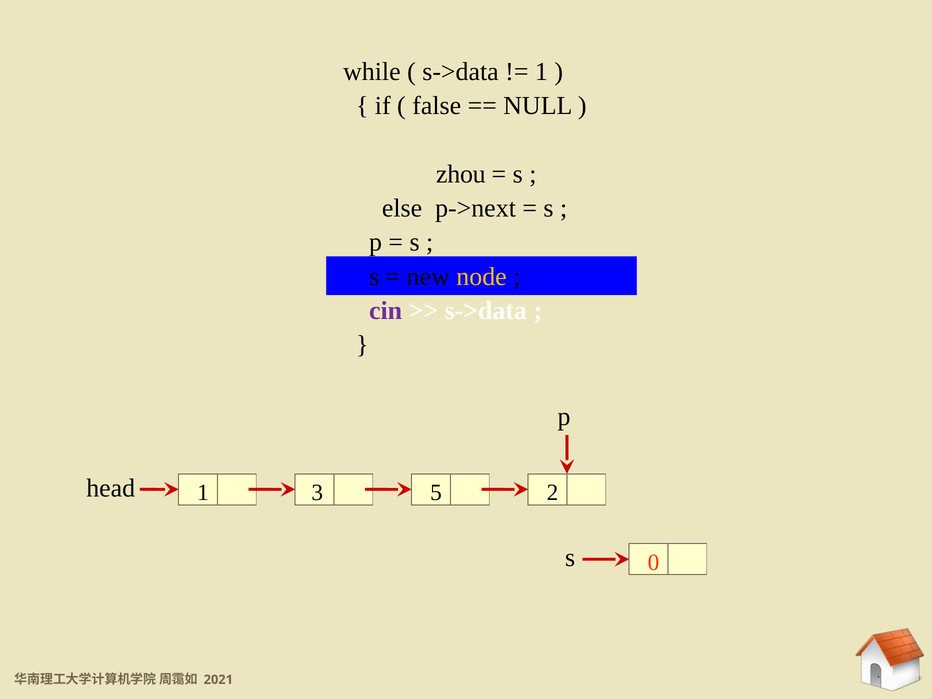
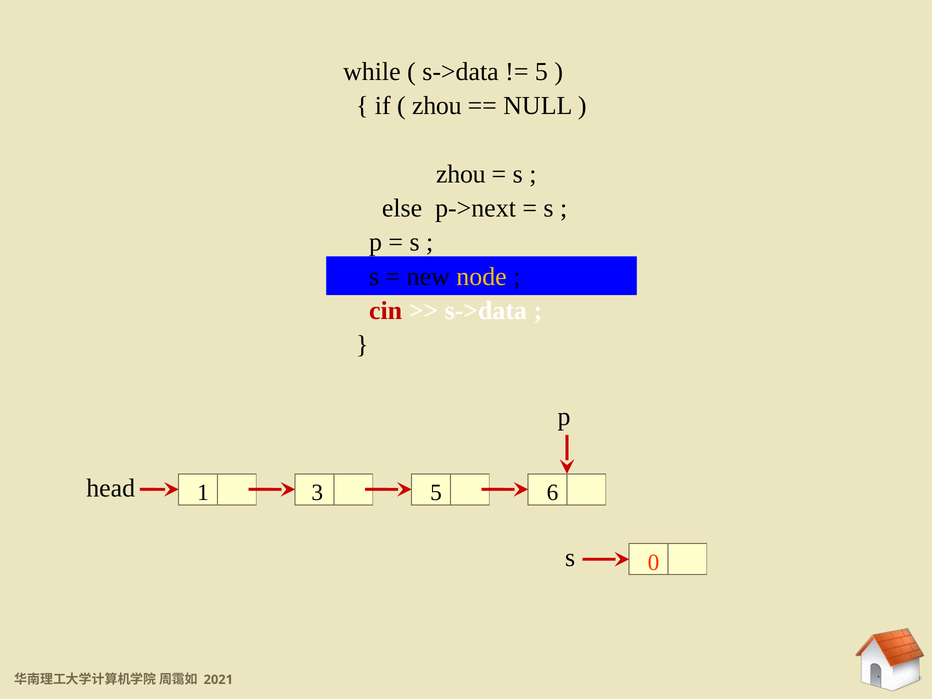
1: 1 -> 5 (541, 72)
false: false -> zhou (437, 106)
cin colour: purple -> red (386, 311)
2: 2 -> 6 (553, 492)
